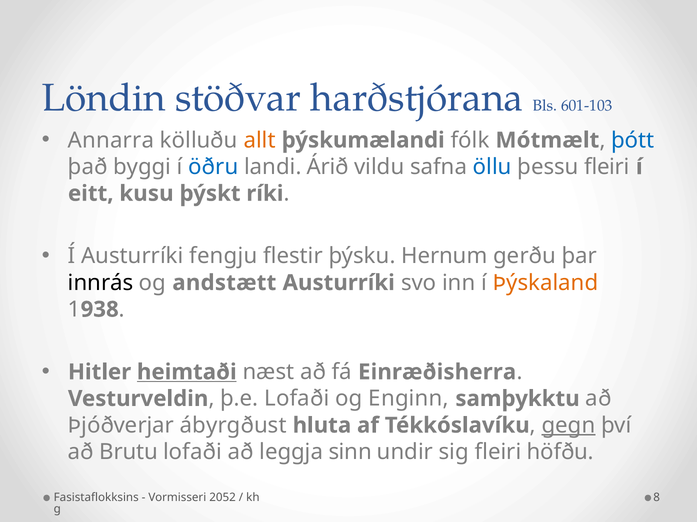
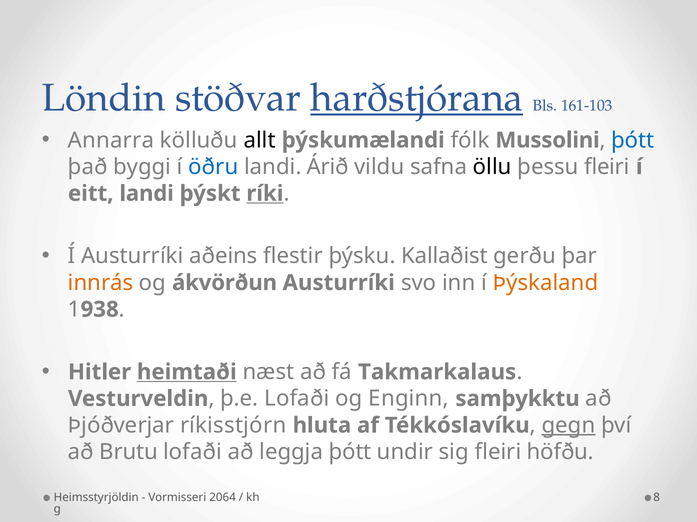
harðstjórana underline: none -> present (417, 98)
601-103: 601-103 -> 161-103 (587, 106)
allt colour: orange -> black (260, 140)
Mótmælt: Mótmælt -> Mussolini (548, 140)
öllu colour: blue -> black (492, 167)
eitt kusu: kusu -> landi (147, 194)
ríki underline: none -> present (265, 194)
fengju: fengju -> aðeins (223, 256)
Hernum: Hernum -> Kallaðist (444, 256)
innrás colour: black -> orange (101, 283)
andstætt: andstætt -> ákvörðun (225, 283)
Einræðisherra: Einræðisherra -> Takmarkalaus (437, 373)
ábyrgðust: ábyrgðust -> ríkisstjórn (233, 426)
leggja sinn: sinn -> þótt (350, 453)
Fasistaflokksins: Fasistaflokksins -> Heimsstyrjöldin (96, 498)
2052: 2052 -> 2064 (223, 498)
